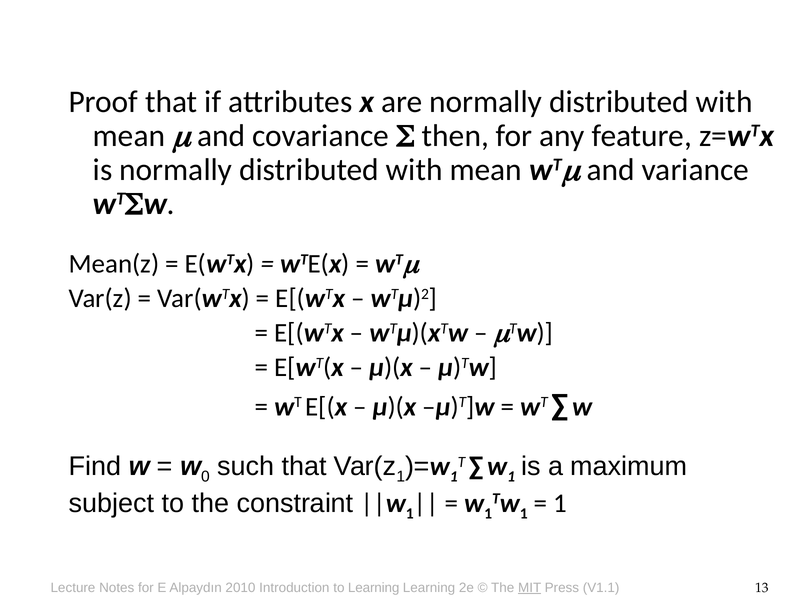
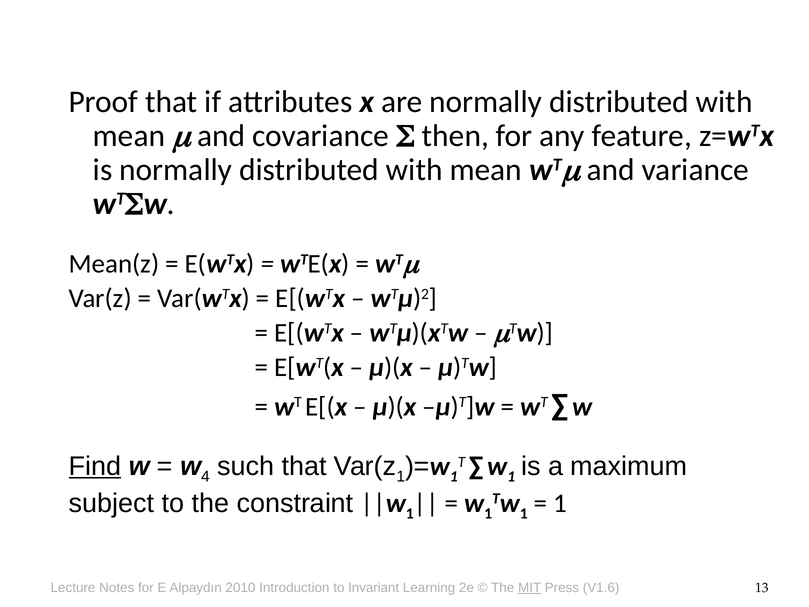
Find underline: none -> present (95, 466)
0: 0 -> 4 (205, 477)
to Learning: Learning -> Invariant (374, 587)
V1.1: V1.1 -> V1.6 (601, 587)
